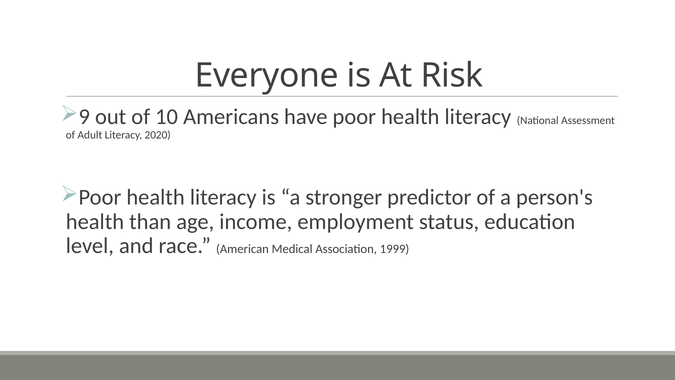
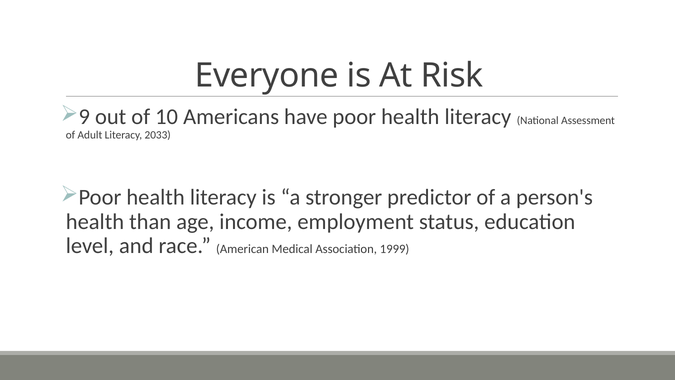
2020: 2020 -> 2033 (158, 135)
